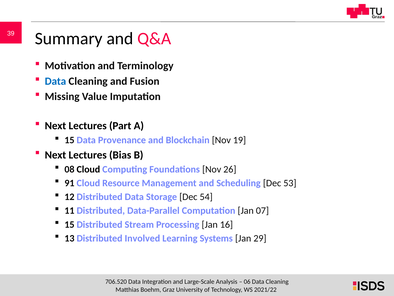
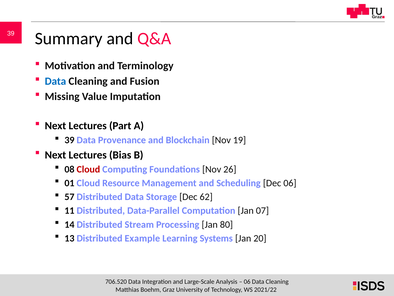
15: 15 -> 39 (69, 140)
Cloud colour: black -> red (88, 169)
91: 91 -> 01 (69, 183)
Dec 53: 53 -> 06 (290, 183)
12: 12 -> 57 (69, 197)
54: 54 -> 62 (206, 197)
15: 15 -> 14 (69, 224)
16: 16 -> 80 (226, 224)
Involved: Involved -> Example (142, 238)
29: 29 -> 20 (260, 238)
